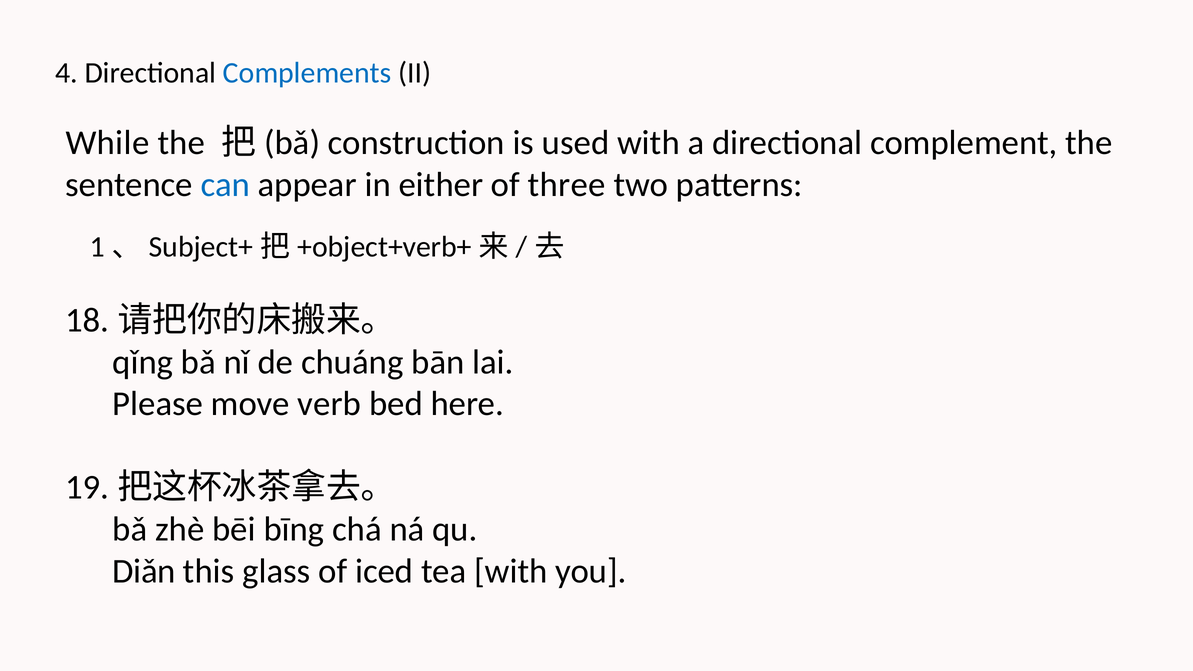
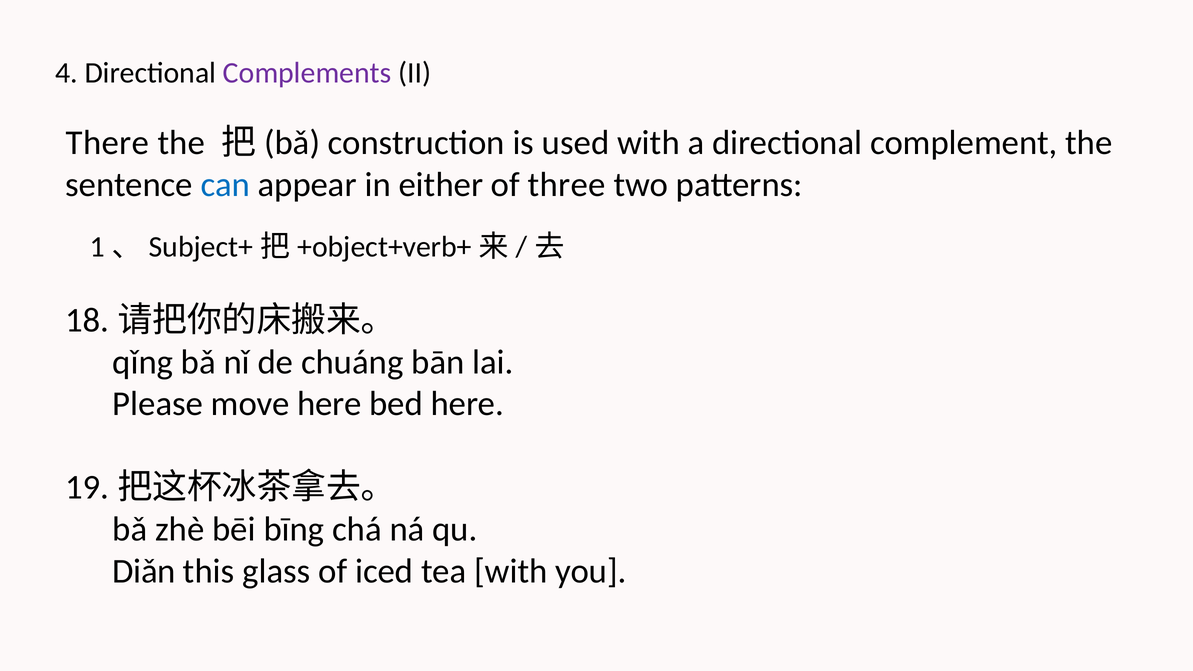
Complements colour: blue -> purple (307, 73)
While: While -> There (107, 143)
move verb: verb -> here (329, 404)
